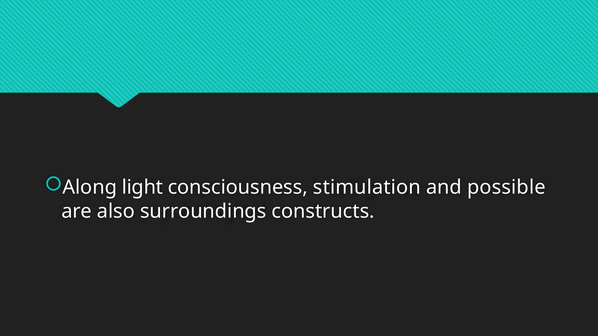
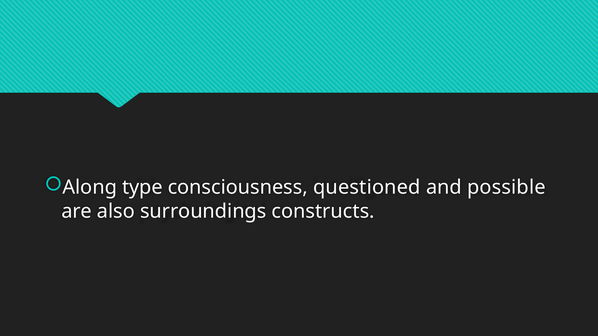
light: light -> type (142, 188)
stimulation: stimulation -> questioned (367, 188)
